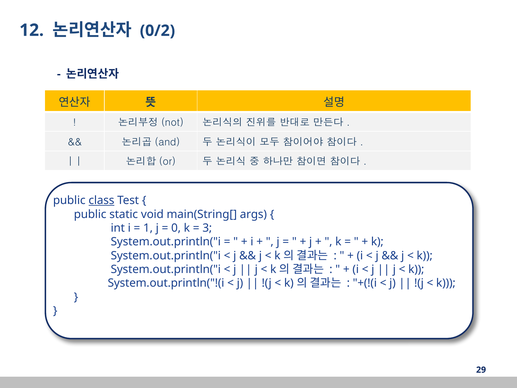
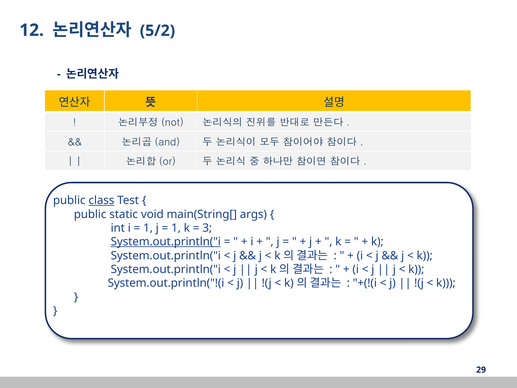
0/2: 0/2 -> 5/2 (157, 31)
0: 0 -> 1 (176, 228)
System.out.println("i underline: none -> present (166, 242)
